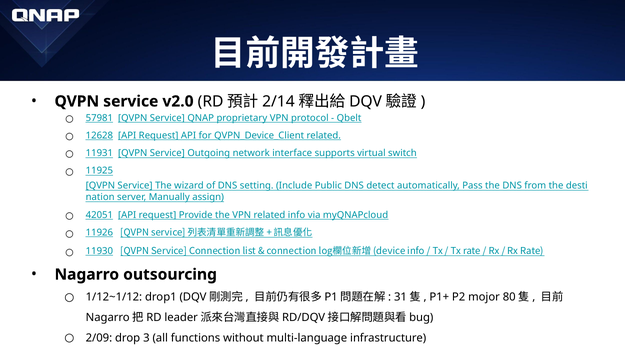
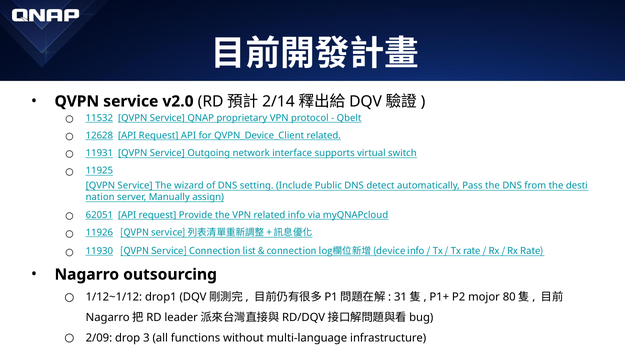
57981: 57981 -> 11532 (99, 118)
42051: 42051 -> 62051 (99, 215)
